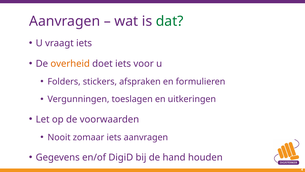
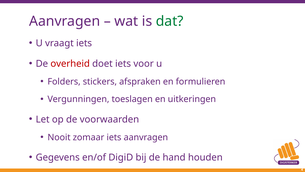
overheid colour: orange -> red (70, 63)
